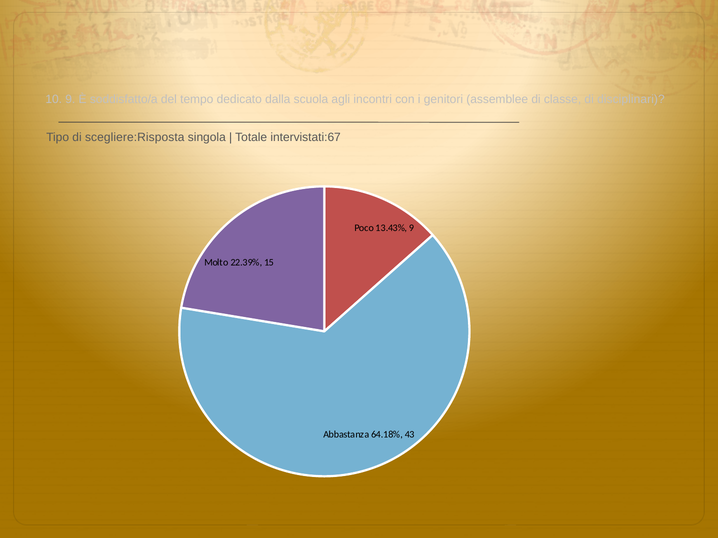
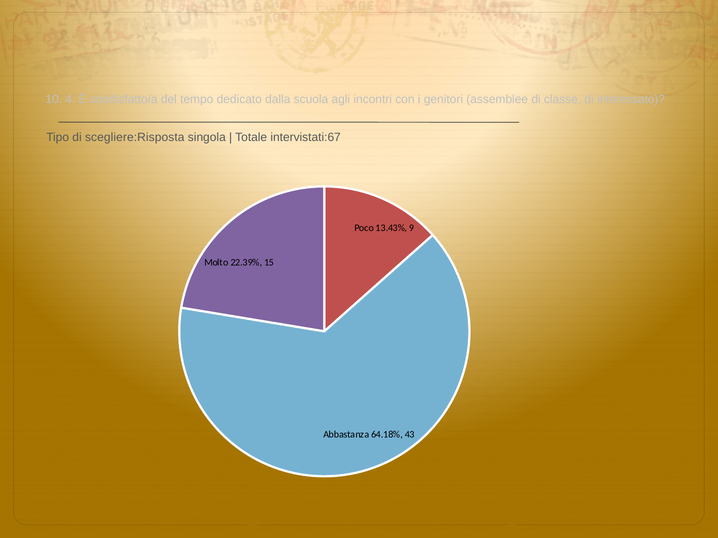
10 9: 9 -> 4 (70, 100)
disciplinari: disciplinari -> interessato (631, 100)
